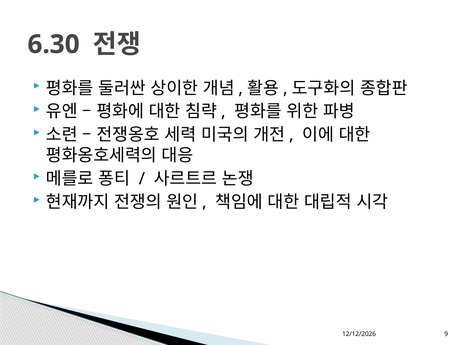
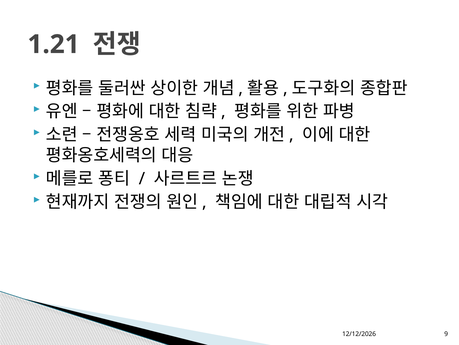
6.30: 6.30 -> 1.21 (54, 44)
